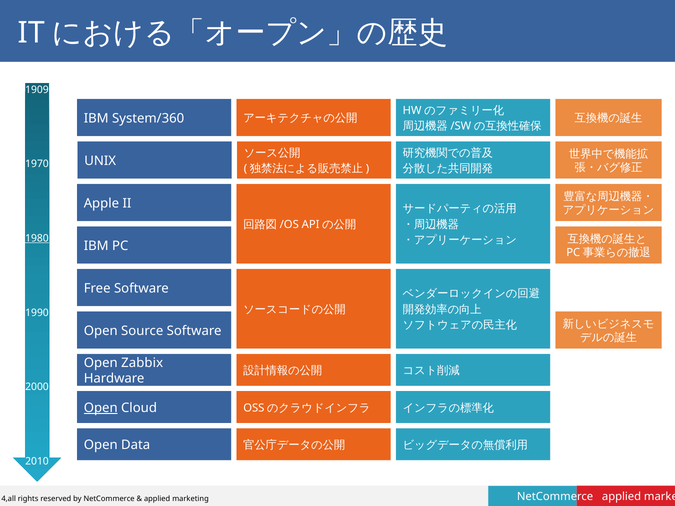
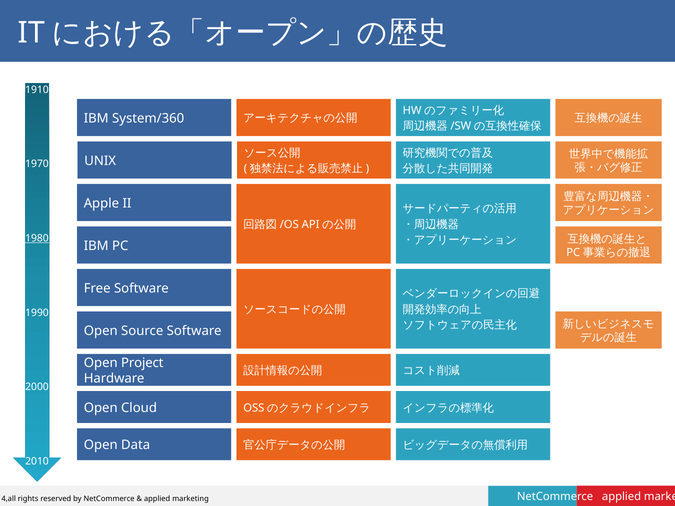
1909: 1909 -> 1910 (37, 90)
Zabbix: Zabbix -> Project (142, 363)
Open underline: present -> none (101, 408)
